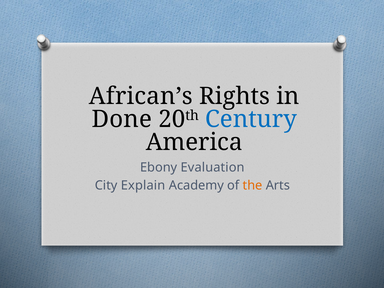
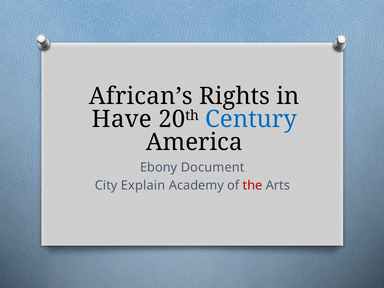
Done: Done -> Have (122, 119)
Evaluation: Evaluation -> Document (213, 167)
the colour: orange -> red (253, 185)
